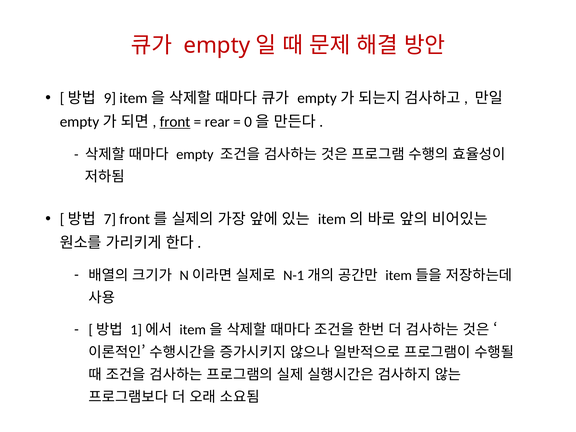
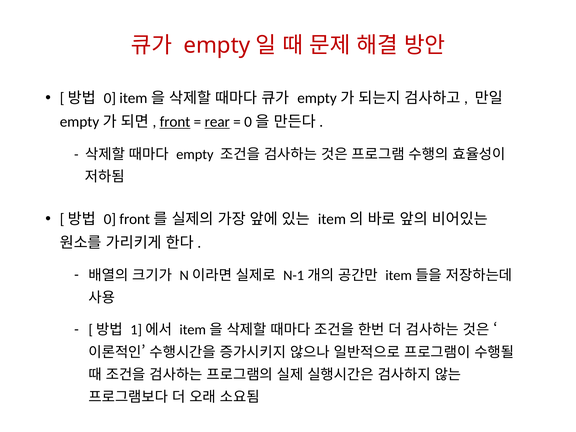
9: 9 -> 0 (110, 98)
rear underline: none -> present (217, 122)
7: 7 -> 0 (110, 219)
